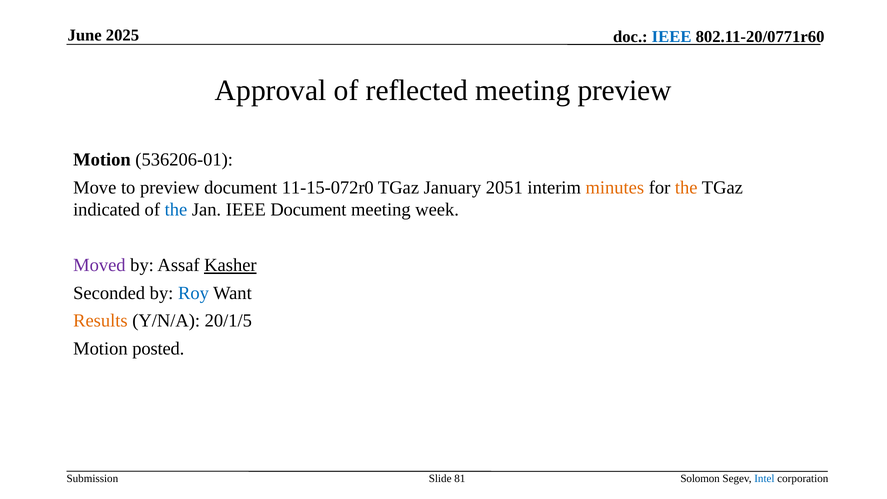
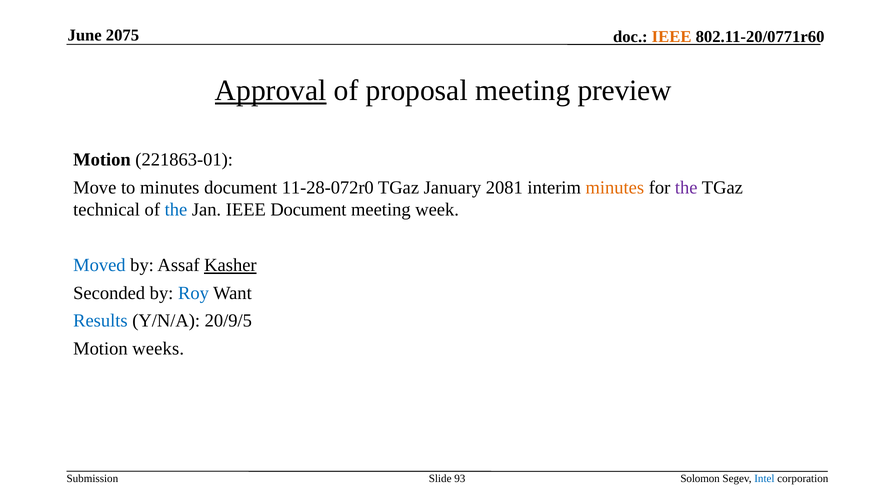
2025: 2025 -> 2075 (122, 35)
IEEE colour: blue -> orange (672, 37)
Approval underline: none -> present (271, 91)
reflected: reflected -> proposal (417, 91)
536206-01: 536206-01 -> 221863-01 (184, 160)
to preview: preview -> minutes (170, 188)
11-15-072r0: 11-15-072r0 -> 11-28-072r0 (328, 188)
2051: 2051 -> 2081 (504, 188)
the colour: orange -> purple (686, 188)
indicated: indicated -> technical (107, 210)
Moved colour: purple -> blue (99, 265)
Results colour: orange -> blue (100, 321)
20/1/5: 20/1/5 -> 20/9/5 (228, 321)
posted: posted -> weeks (158, 348)
81: 81 -> 93 (460, 479)
